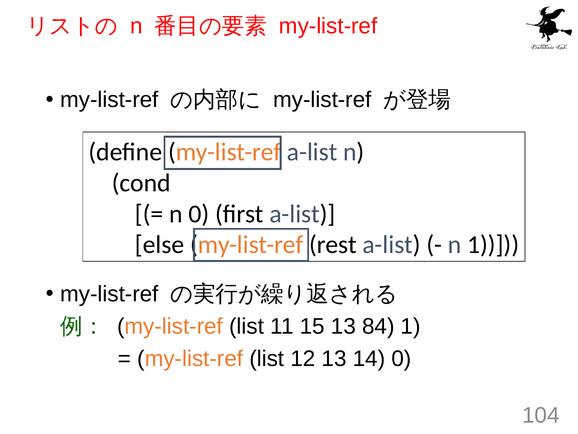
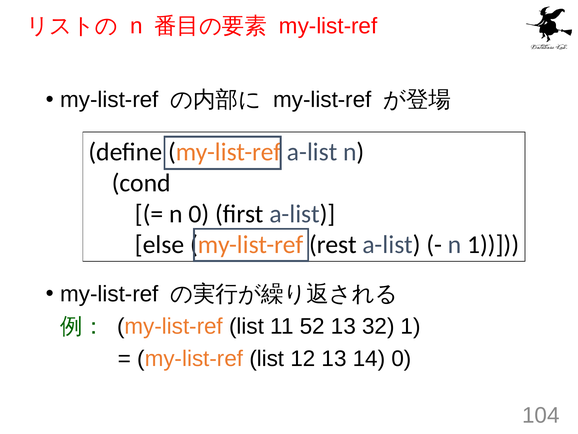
15: 15 -> 52 (312, 326)
84: 84 -> 32 (378, 326)
